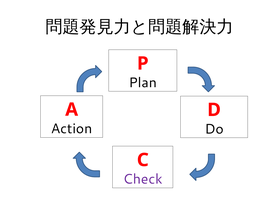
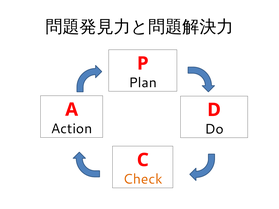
Check colour: purple -> orange (143, 179)
